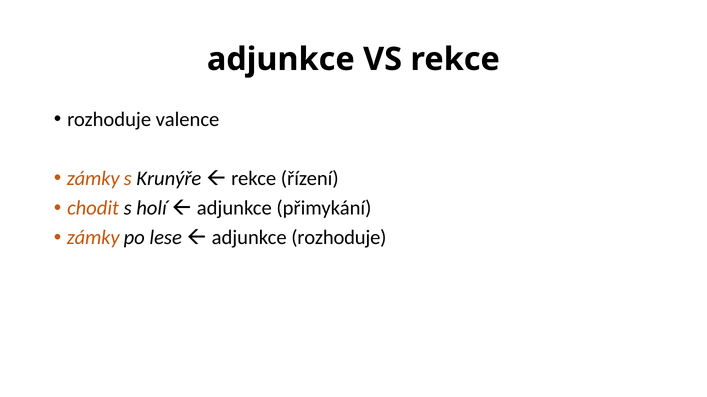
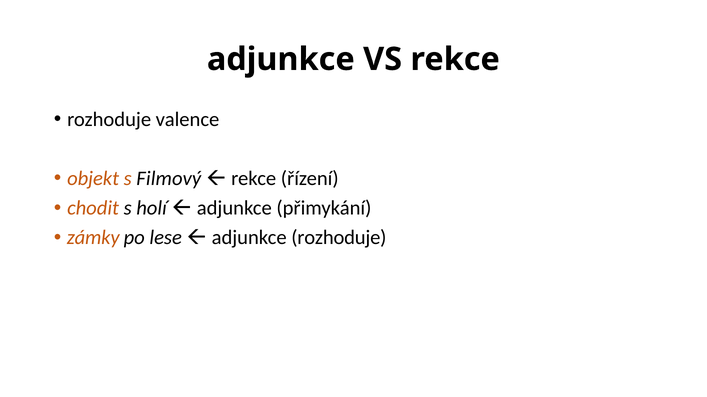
zámky: zámky -> objekt (93, 179)
Krunýře: Krunýře -> Filmový (169, 179)
